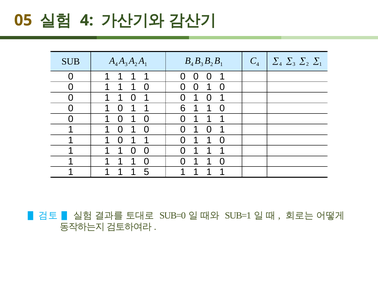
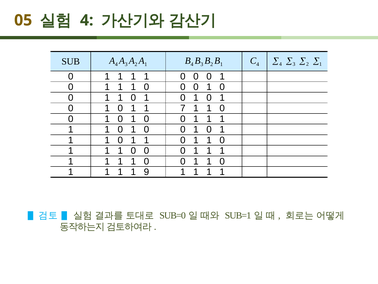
6: 6 -> 7 (183, 108)
5: 5 -> 9 (146, 172)
